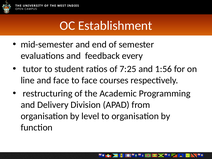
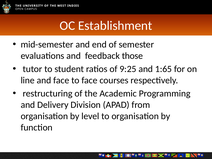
every: every -> those (132, 56)
7:25: 7:25 -> 9:25 (128, 69)
1:56: 1:56 -> 1:65 (163, 69)
